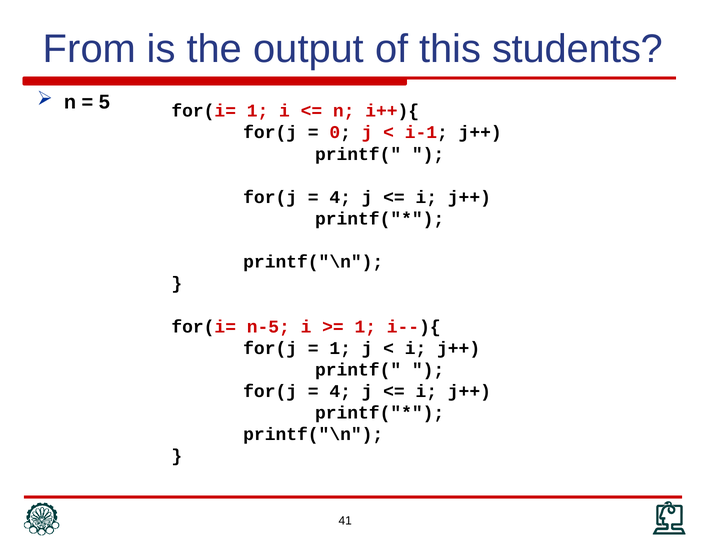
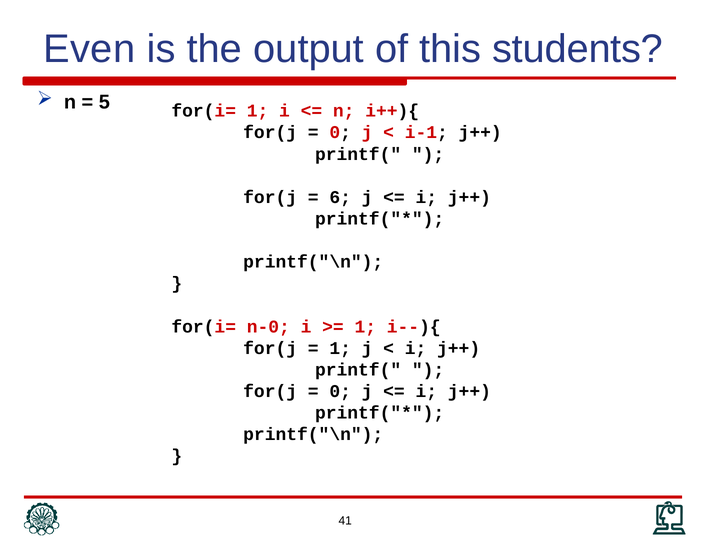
From: From -> Even (89, 49)
4: 4 -> 6 (340, 197)
n-5: n-5 -> n-0 (268, 326)
4: 4 -> 0 (340, 391)
